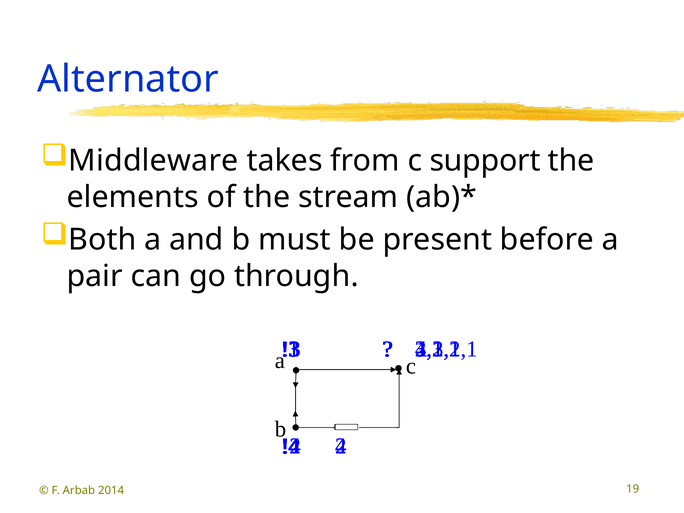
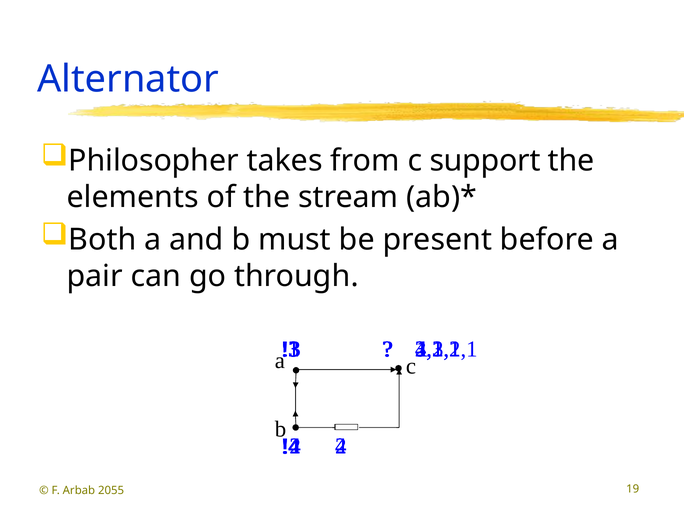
Middleware: Middleware -> Philosopher (154, 161)
2014: 2014 -> 2055 (111, 491)
